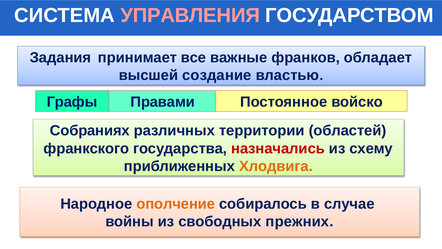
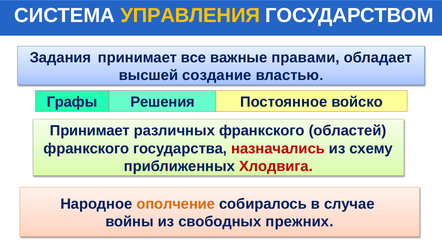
УПРАВЛЕНИЯ colour: pink -> yellow (190, 16)
франков: франков -> правами (306, 57)
Правами: Правами -> Решения (163, 102)
Собраниях: Собраниях -> Принимает (90, 131)
различных территории: территории -> франкского (262, 131)
Хлодвига colour: orange -> red (276, 166)
